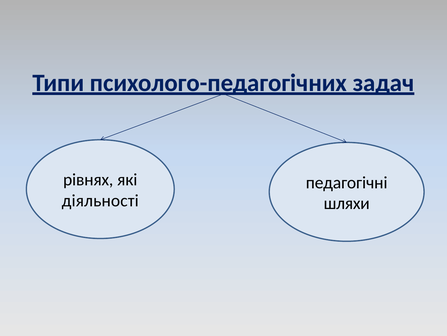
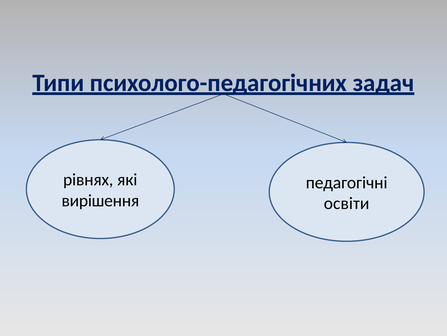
діяльності: діяльності -> вирішення (100, 200)
шляхи: шляхи -> освіти (347, 203)
